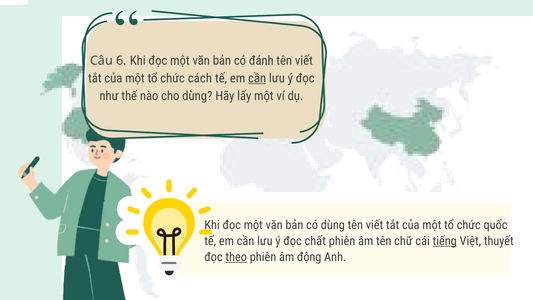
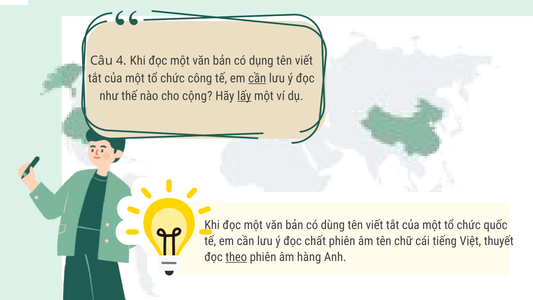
6: 6 -> 4 (121, 61)
đánh: đánh -> dụng (261, 61)
cách: cách -> công (200, 78)
cho dùng: dùng -> cộng (197, 96)
lấy underline: none -> present (244, 96)
tiếng underline: present -> none (445, 241)
động: động -> hàng (309, 257)
